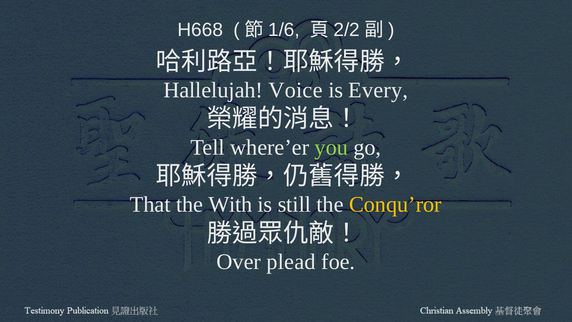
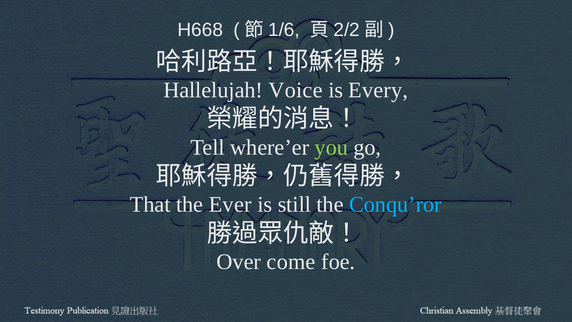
With: With -> Ever (230, 204)
Conqu’ror colour: yellow -> light blue (395, 204)
plead: plead -> come (291, 262)
